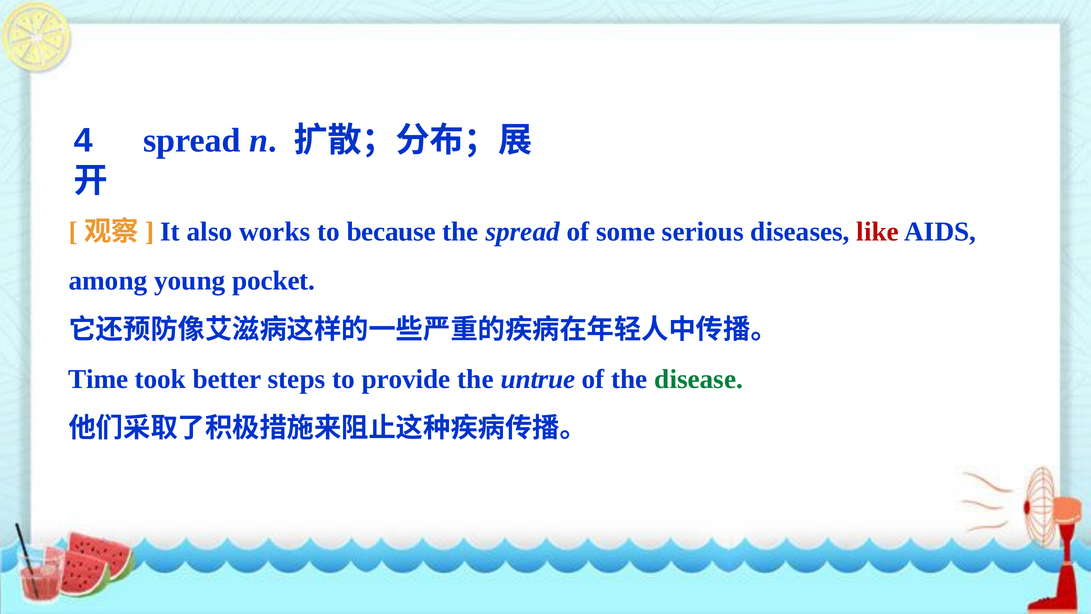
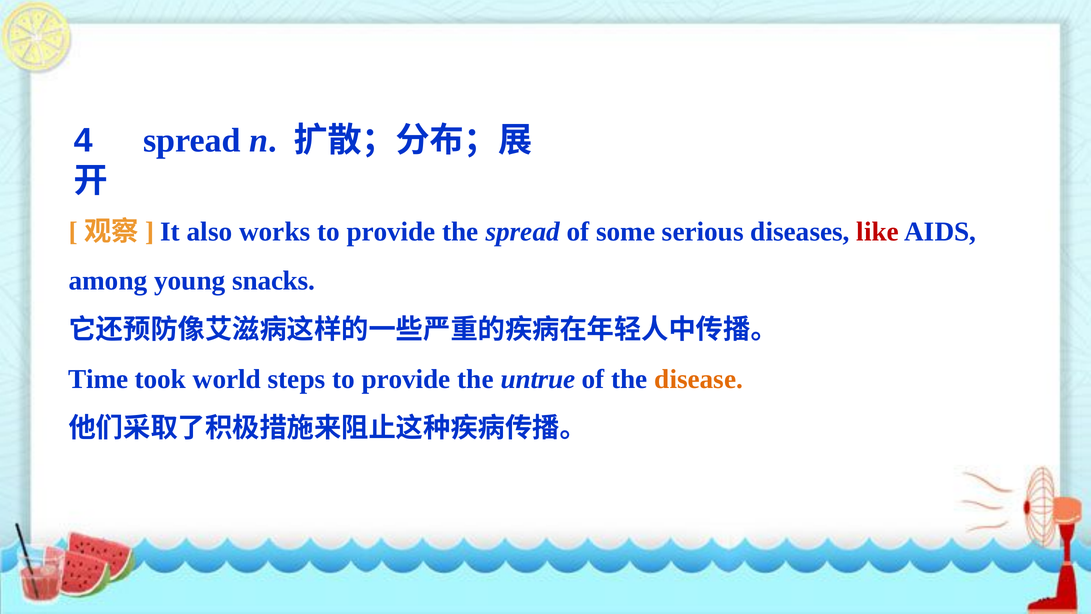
works to because: because -> provide (391, 232)
pocket: pocket -> snacks (274, 281)
better: better -> world (227, 379)
disease colour: green -> orange (699, 379)
